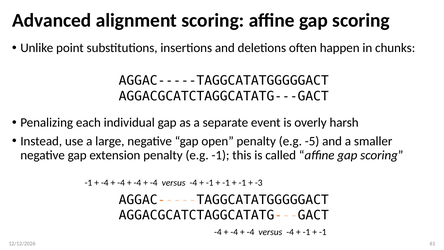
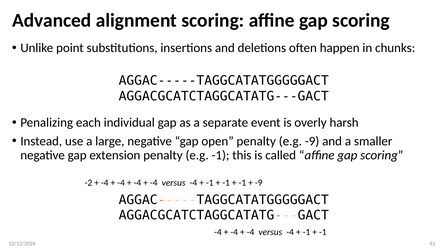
e.g -5: -5 -> -9 (312, 141)
-1: -1 -> -2 (88, 183)
-3: -3 -> -9 (259, 183)
